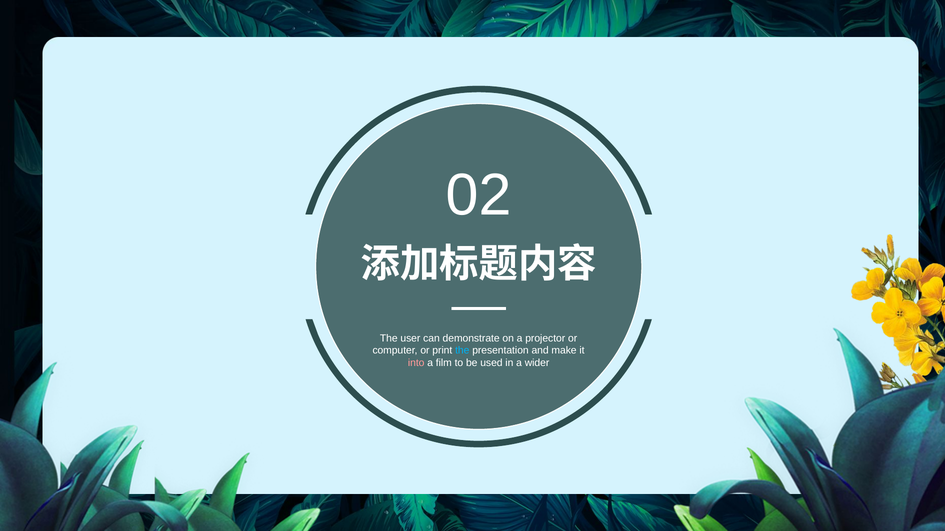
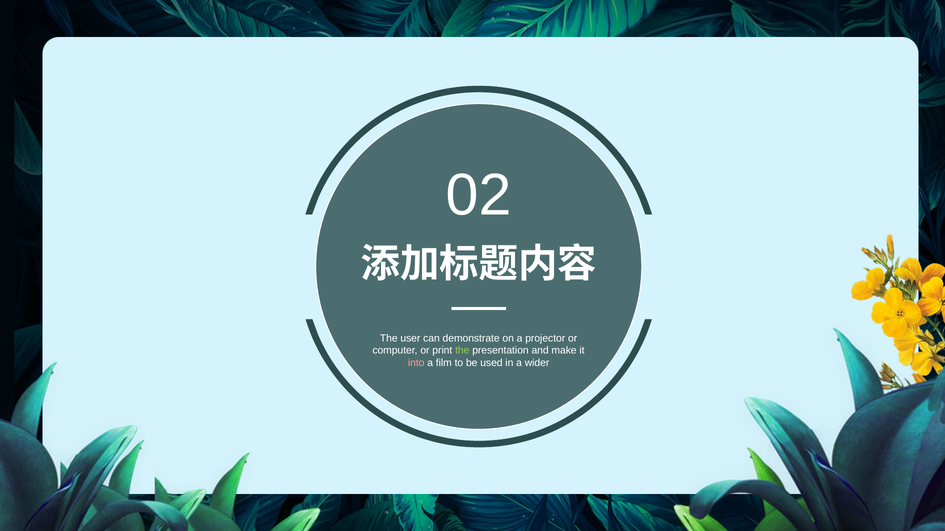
the colour: light blue -> light green (462, 351)
